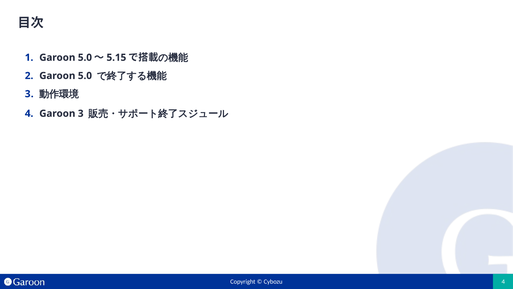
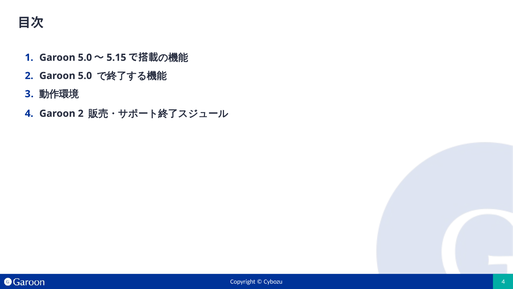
Garoon 3: 3 -> 2 (81, 113)
